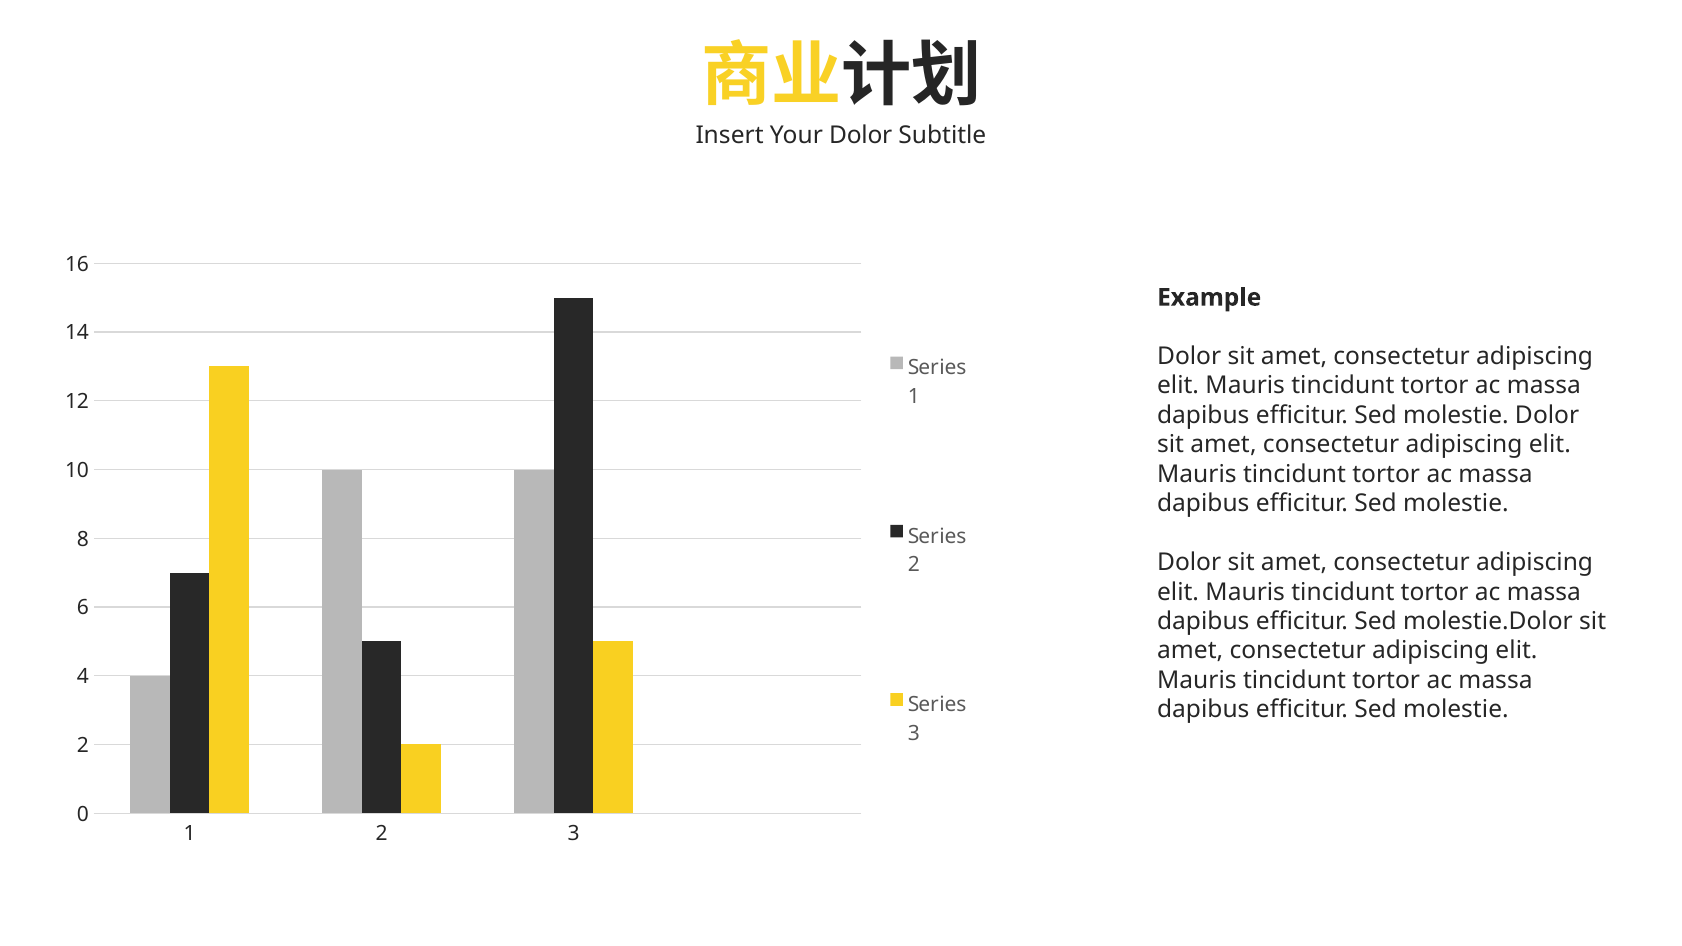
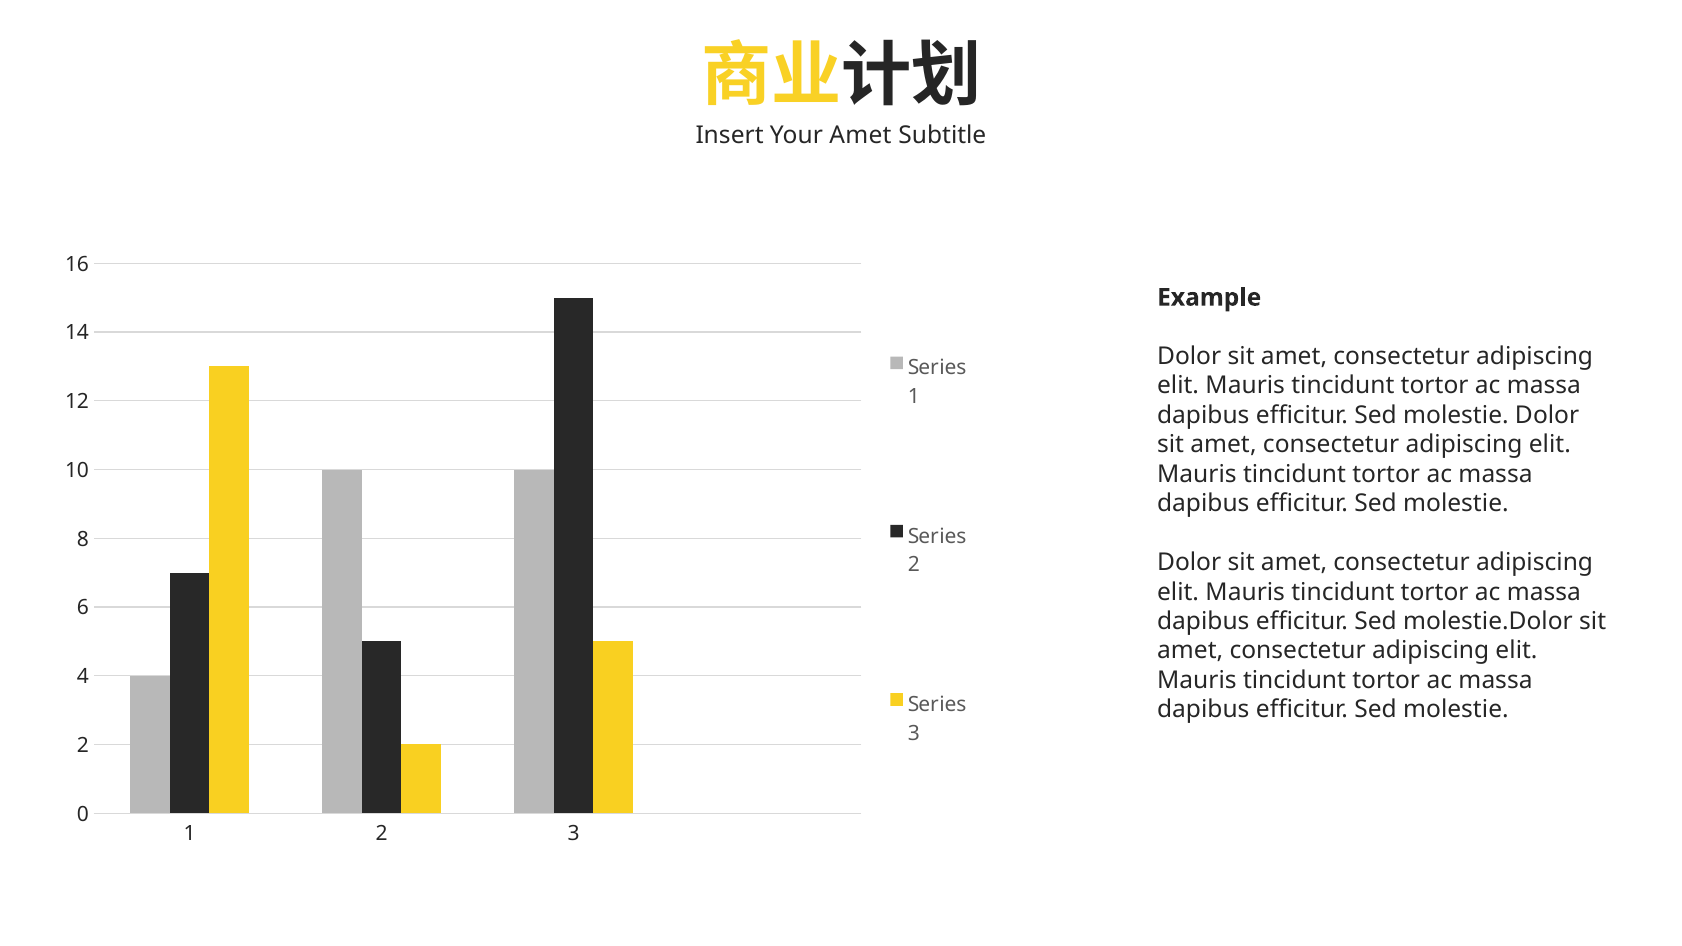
Your Dolor: Dolor -> Amet (860, 136)
